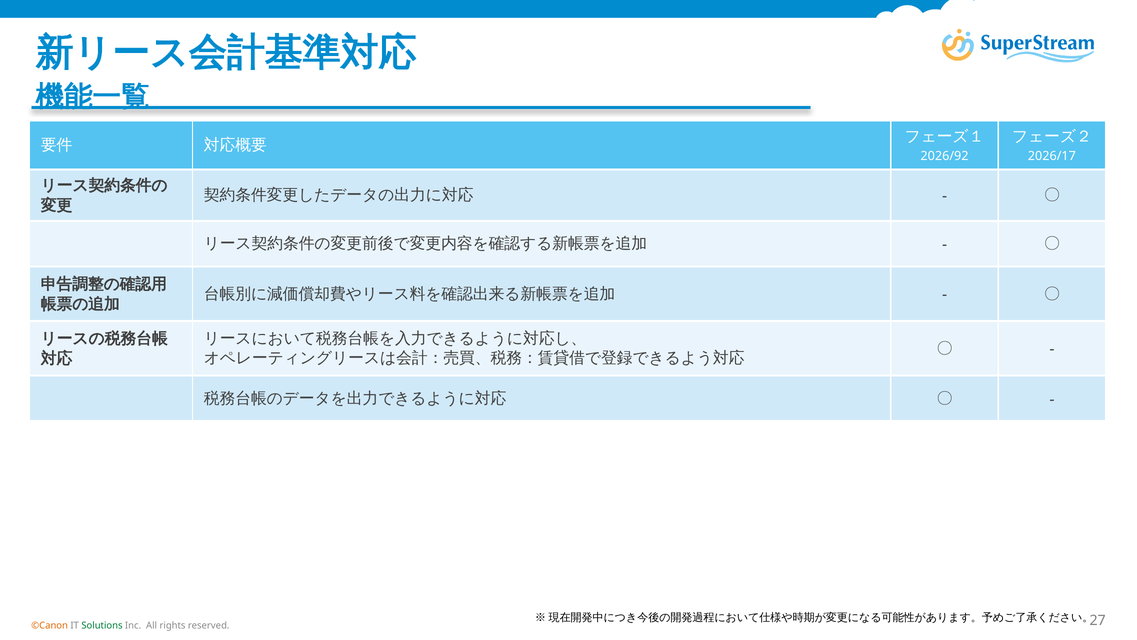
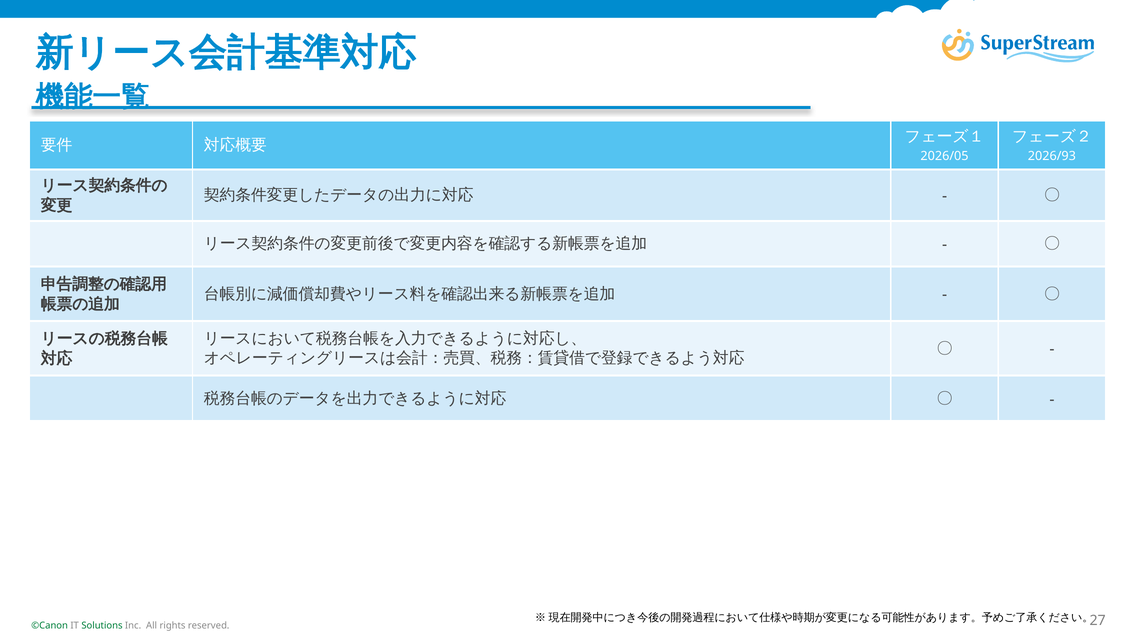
2026/92: 2026/92 -> 2026/05 (945, 156)
2026/17: 2026/17 -> 2026/93 (1052, 156)
©Canon colour: orange -> green (50, 625)
